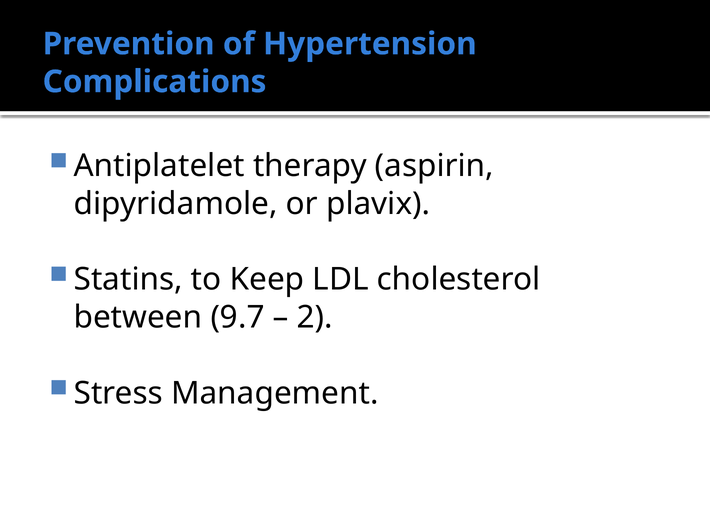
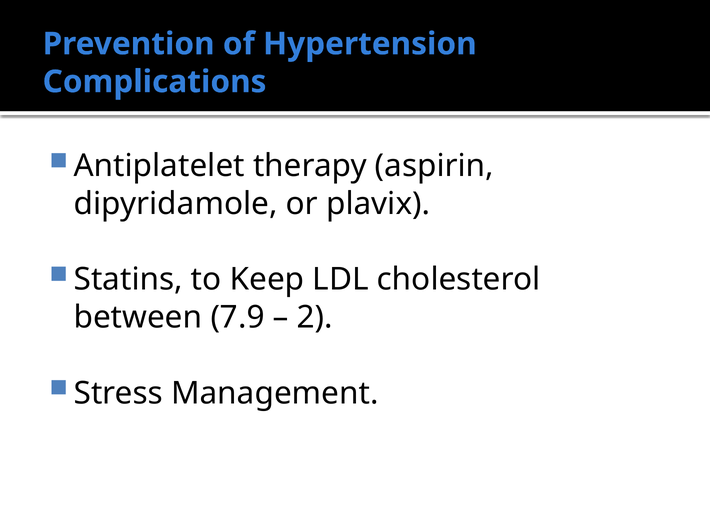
9.7: 9.7 -> 7.9 (238, 318)
